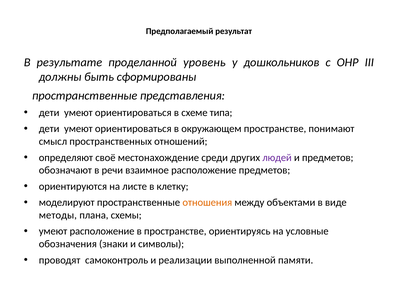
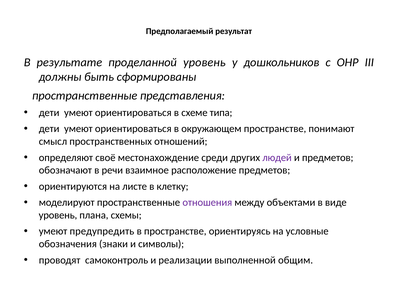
отношения colour: orange -> purple (207, 202)
методы: методы -> уровень (58, 215)
умеют расположение: расположение -> предупредить (102, 231)
памяти: памяти -> общим (296, 260)
